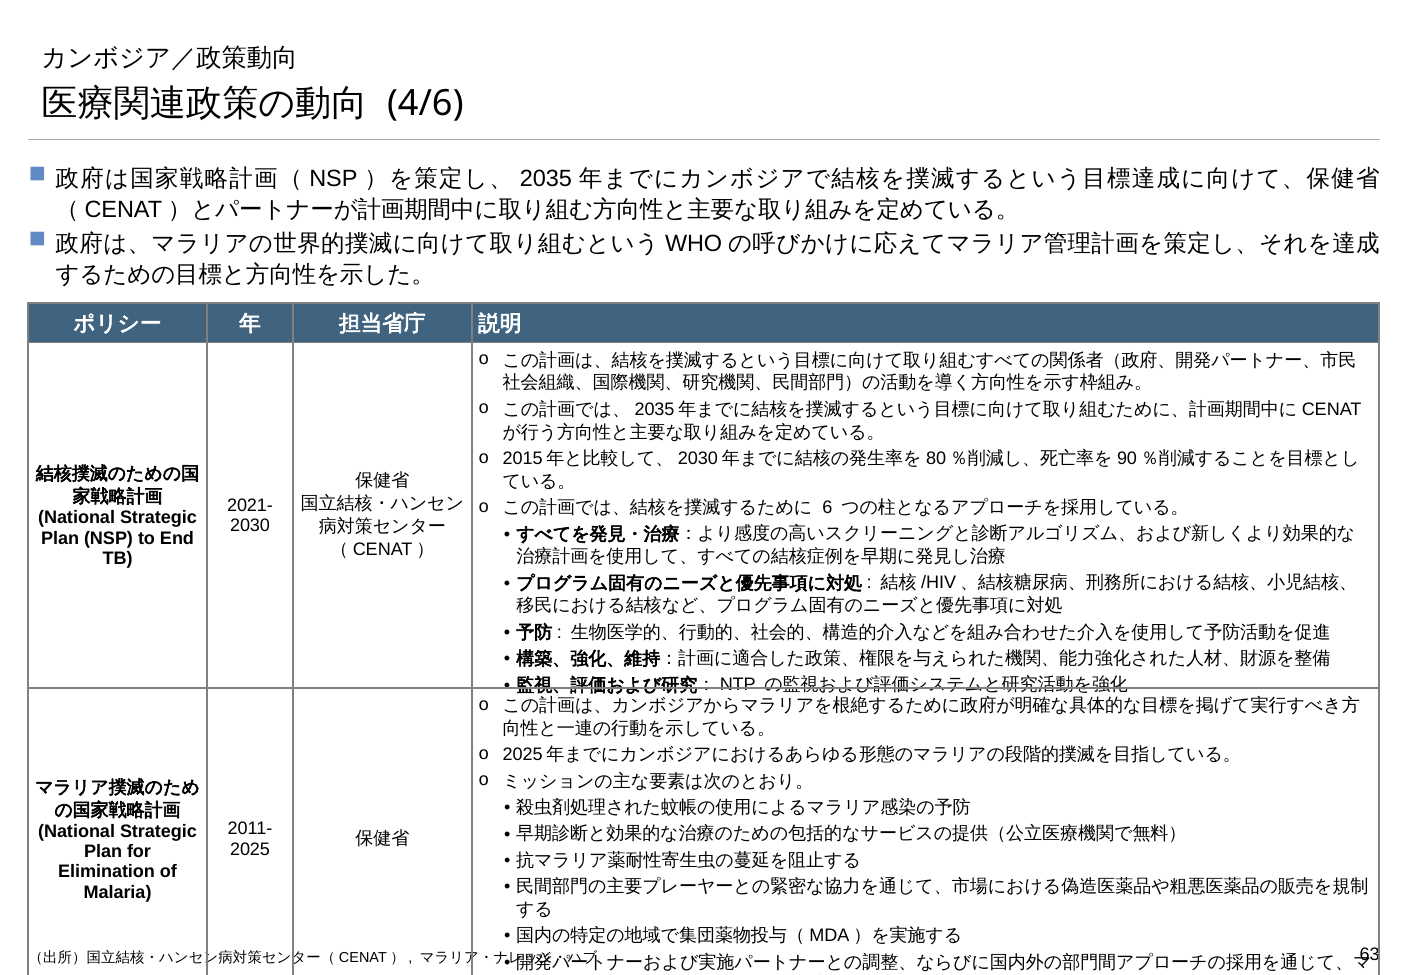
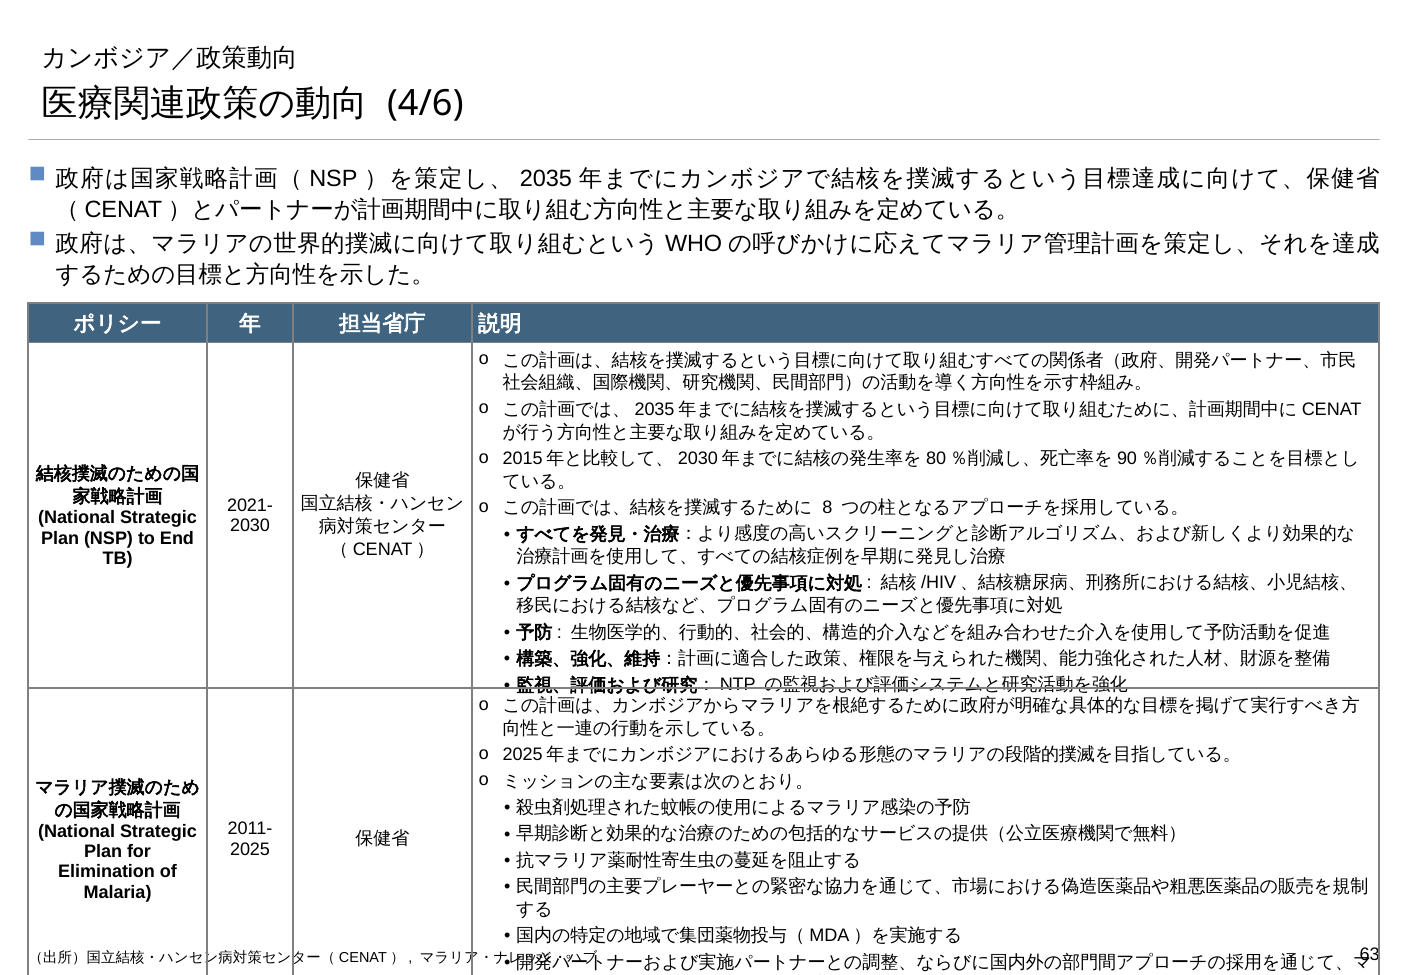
6: 6 -> 8 (827, 507)
